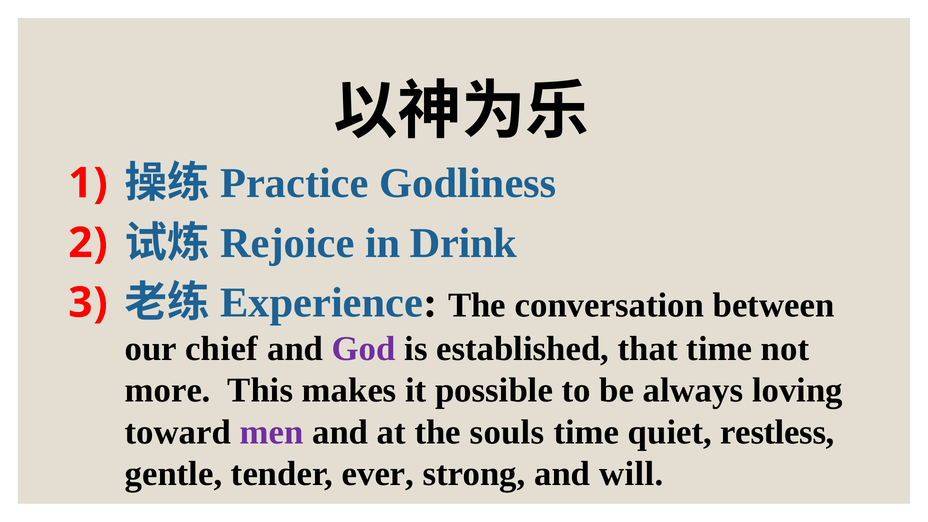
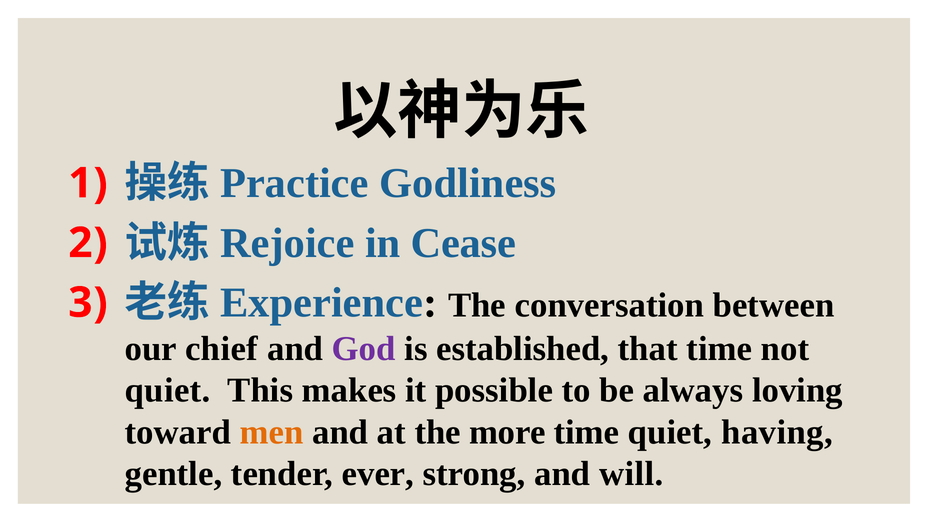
Drink: Drink -> Cease (463, 243)
more: more -> quiet (168, 390)
men colour: purple -> orange (272, 432)
souls: souls -> more (507, 432)
restless: restless -> having (777, 432)
